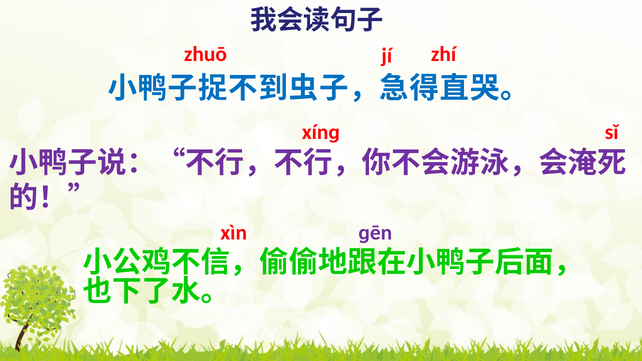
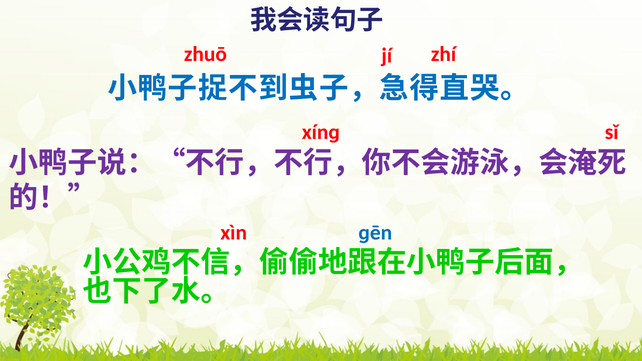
ɡēn colour: purple -> blue (375, 233)
